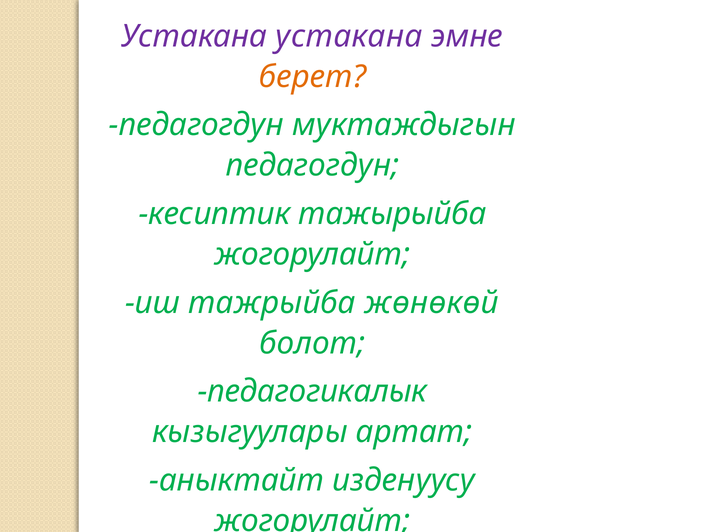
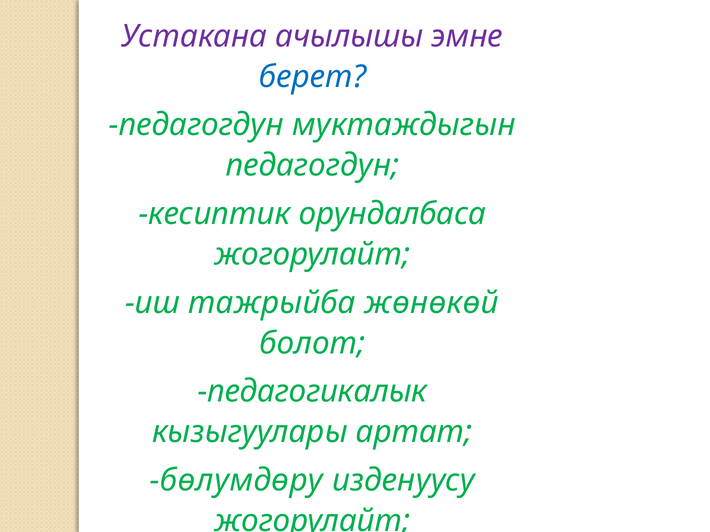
Устакана устакана: устакана -> ачылышы (349, 36)
берет colour: orange -> blue (312, 77)
тажырыйба: тажырыйба -> орундалбаса (392, 214)
аныктайт: аныктайт -> бөлумдөру (237, 481)
